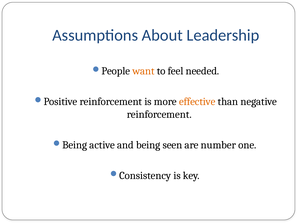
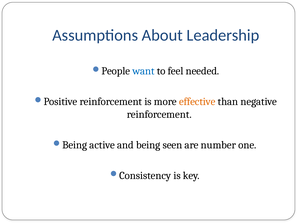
want colour: orange -> blue (143, 71)
